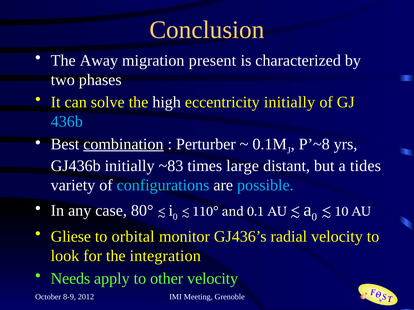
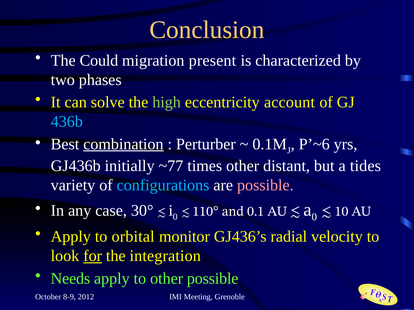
Away: Away -> Could (99, 61)
high colour: white -> light green (167, 102)
eccentricity initially: initially -> account (289, 102)
P’~8: P’~8 -> P’~6 (314, 144)
~83: ~83 -> ~77 (171, 166)
times large: large -> other (243, 166)
possible colour: light blue -> pink (265, 186)
80°: 80° -> 30° (142, 211)
Gliese: Gliese -> Apply (71, 237)
for underline: none -> present (93, 256)
other velocity: velocity -> possible (213, 279)
